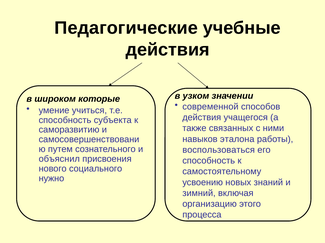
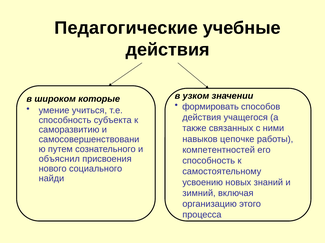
современной: современной -> формировать (211, 107)
эталона: эталона -> цепочке (237, 140)
воспользоваться: воспользоваться -> компетентностей (219, 150)
нужно: нужно -> найди (51, 179)
